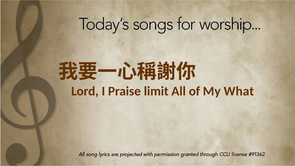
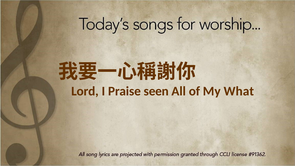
limit: limit -> seen (156, 91)
